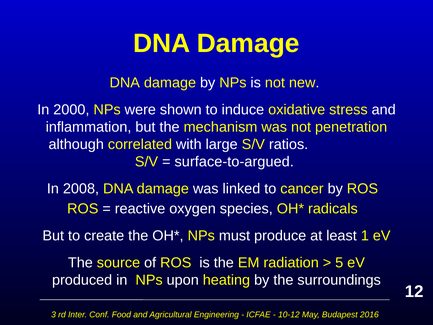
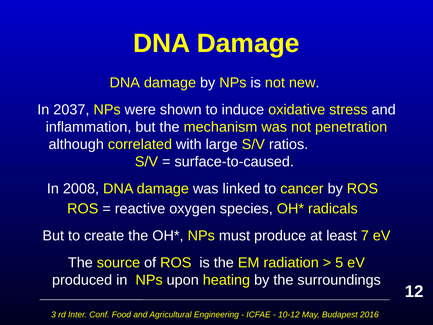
2000: 2000 -> 2037 (71, 110)
surface-to-argued: surface-to-argued -> surface-to-caused (234, 162)
1: 1 -> 7 (365, 236)
